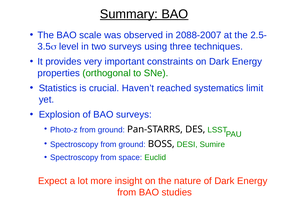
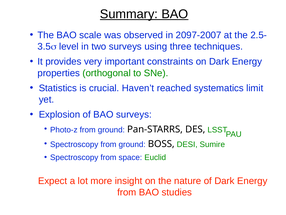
2088-2007: 2088-2007 -> 2097-2007 (199, 35)
